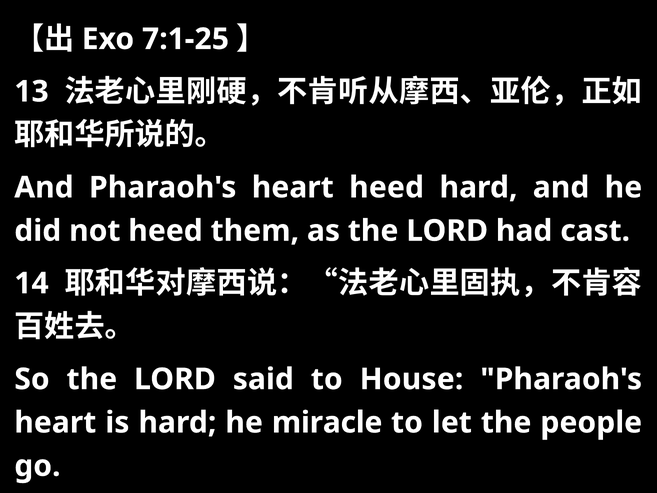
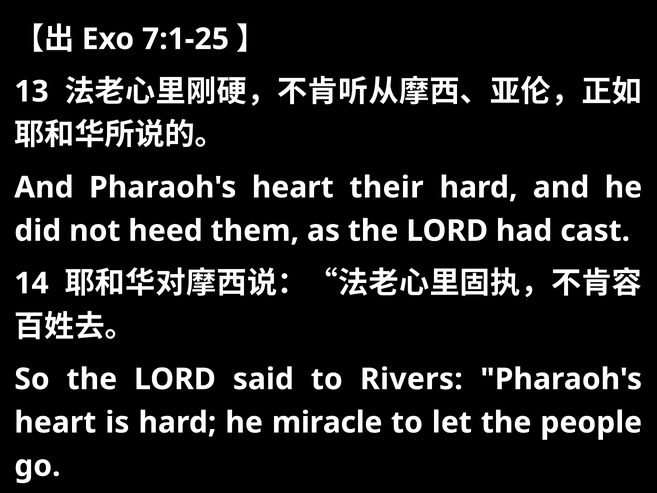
heart heed: heed -> their (386, 187)
House: House -> Rivers (411, 379)
